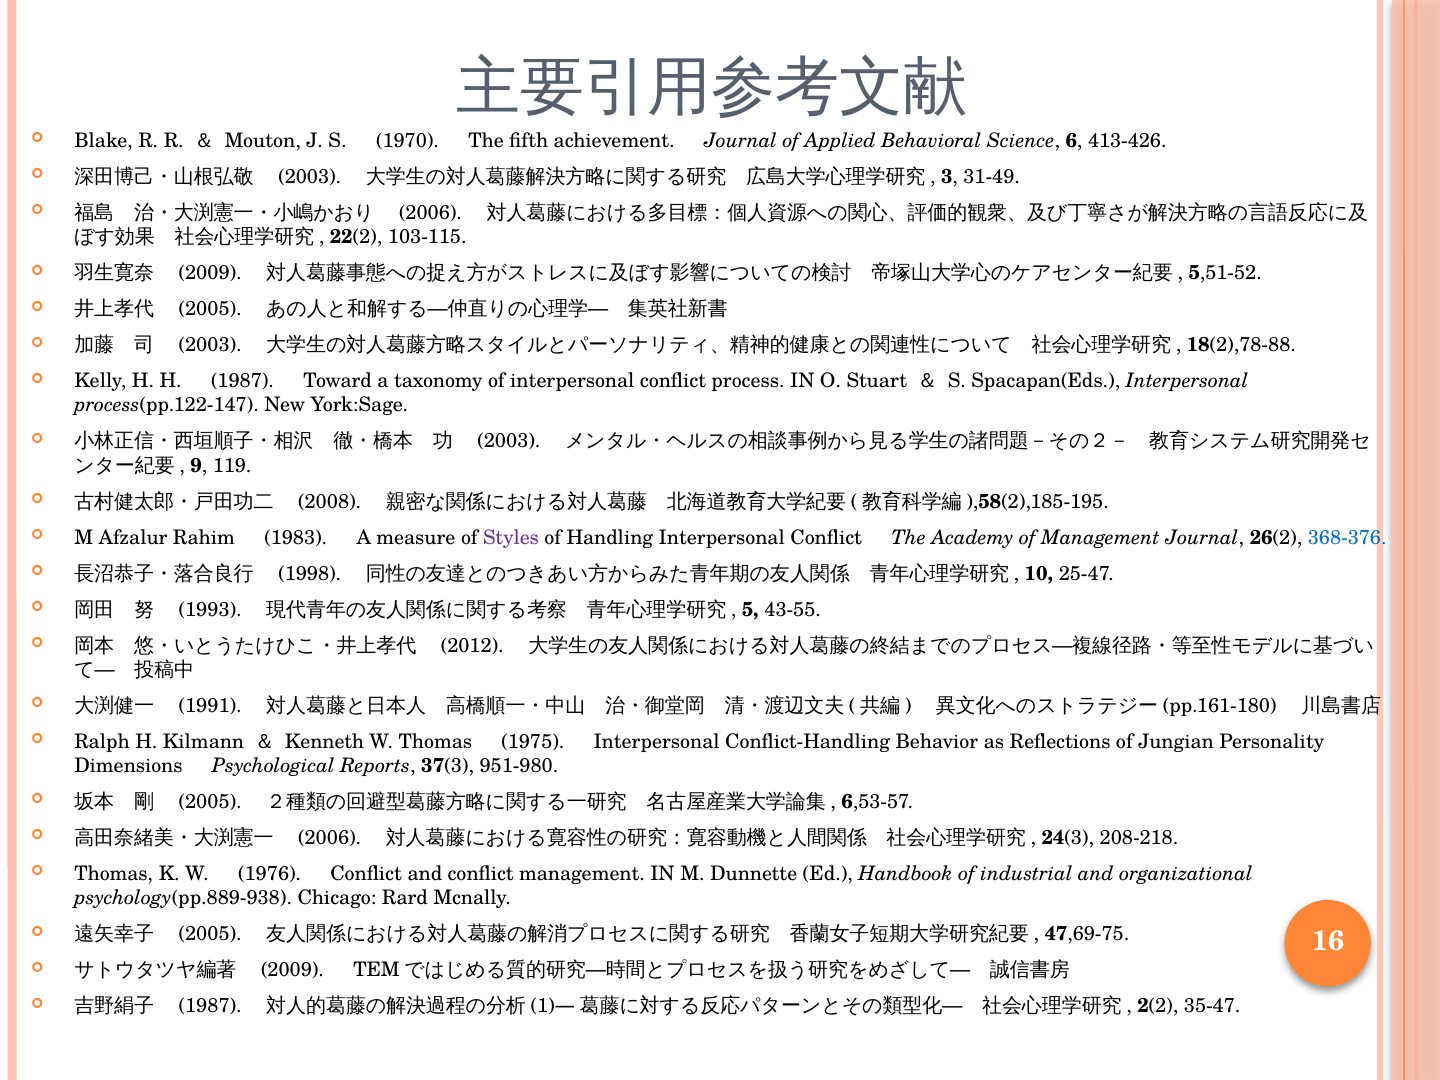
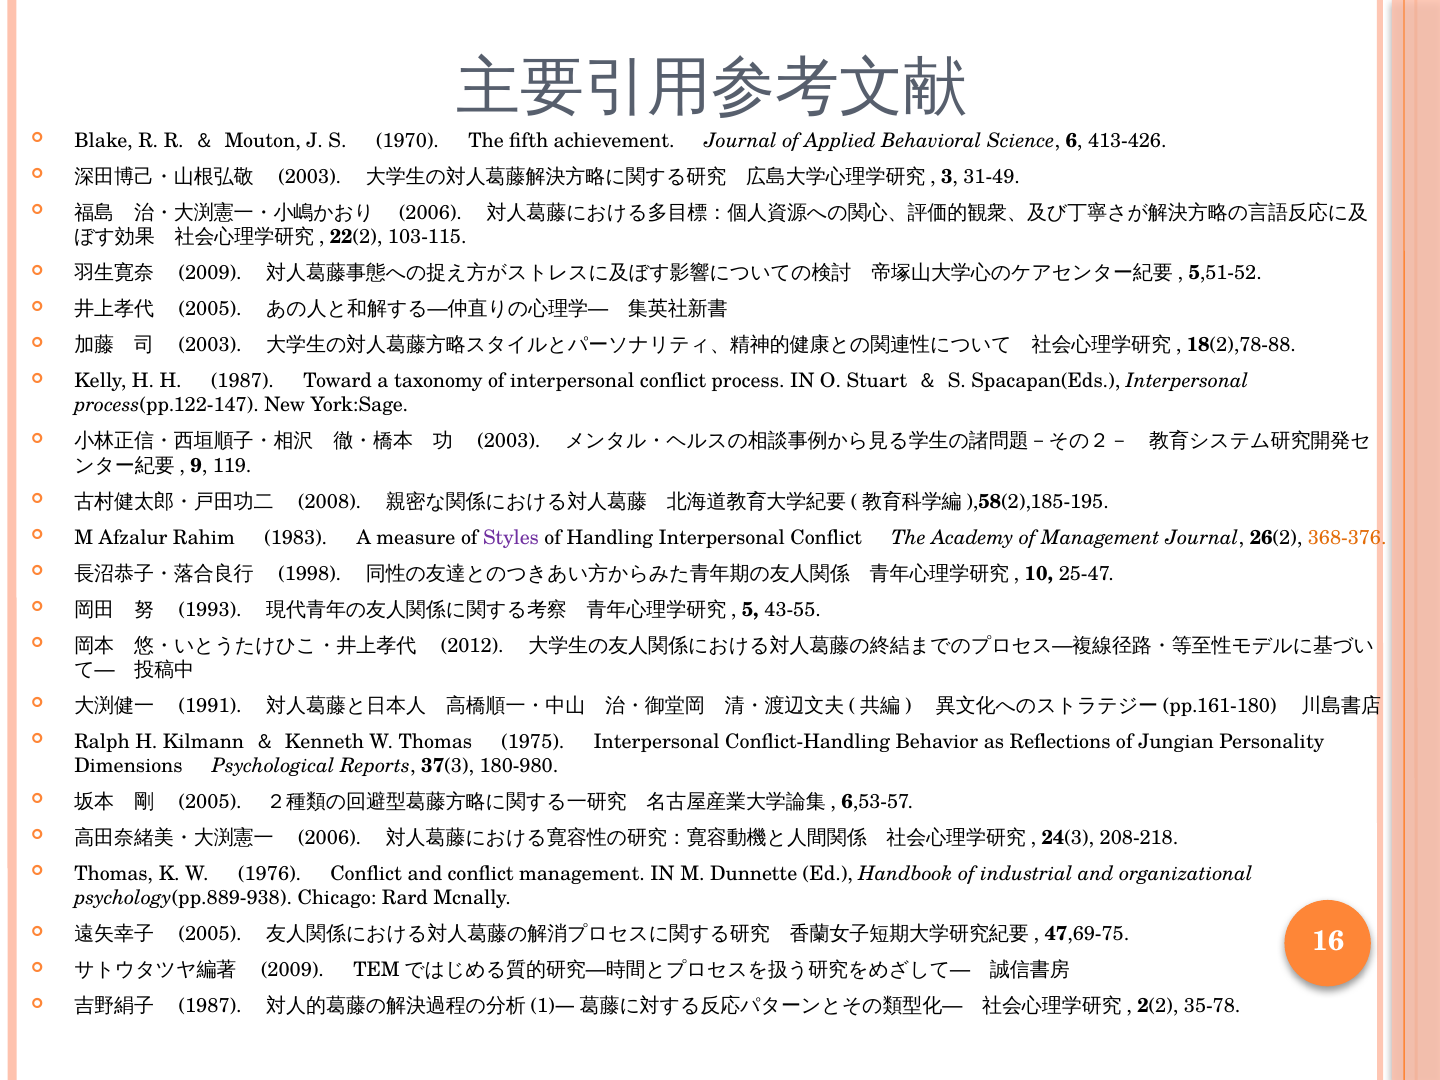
368-376 colour: blue -> orange (1347, 538)
951-980: 951-980 -> 180-980 (519, 766)
35-47: 35-47 -> 35-78 (1212, 1006)
